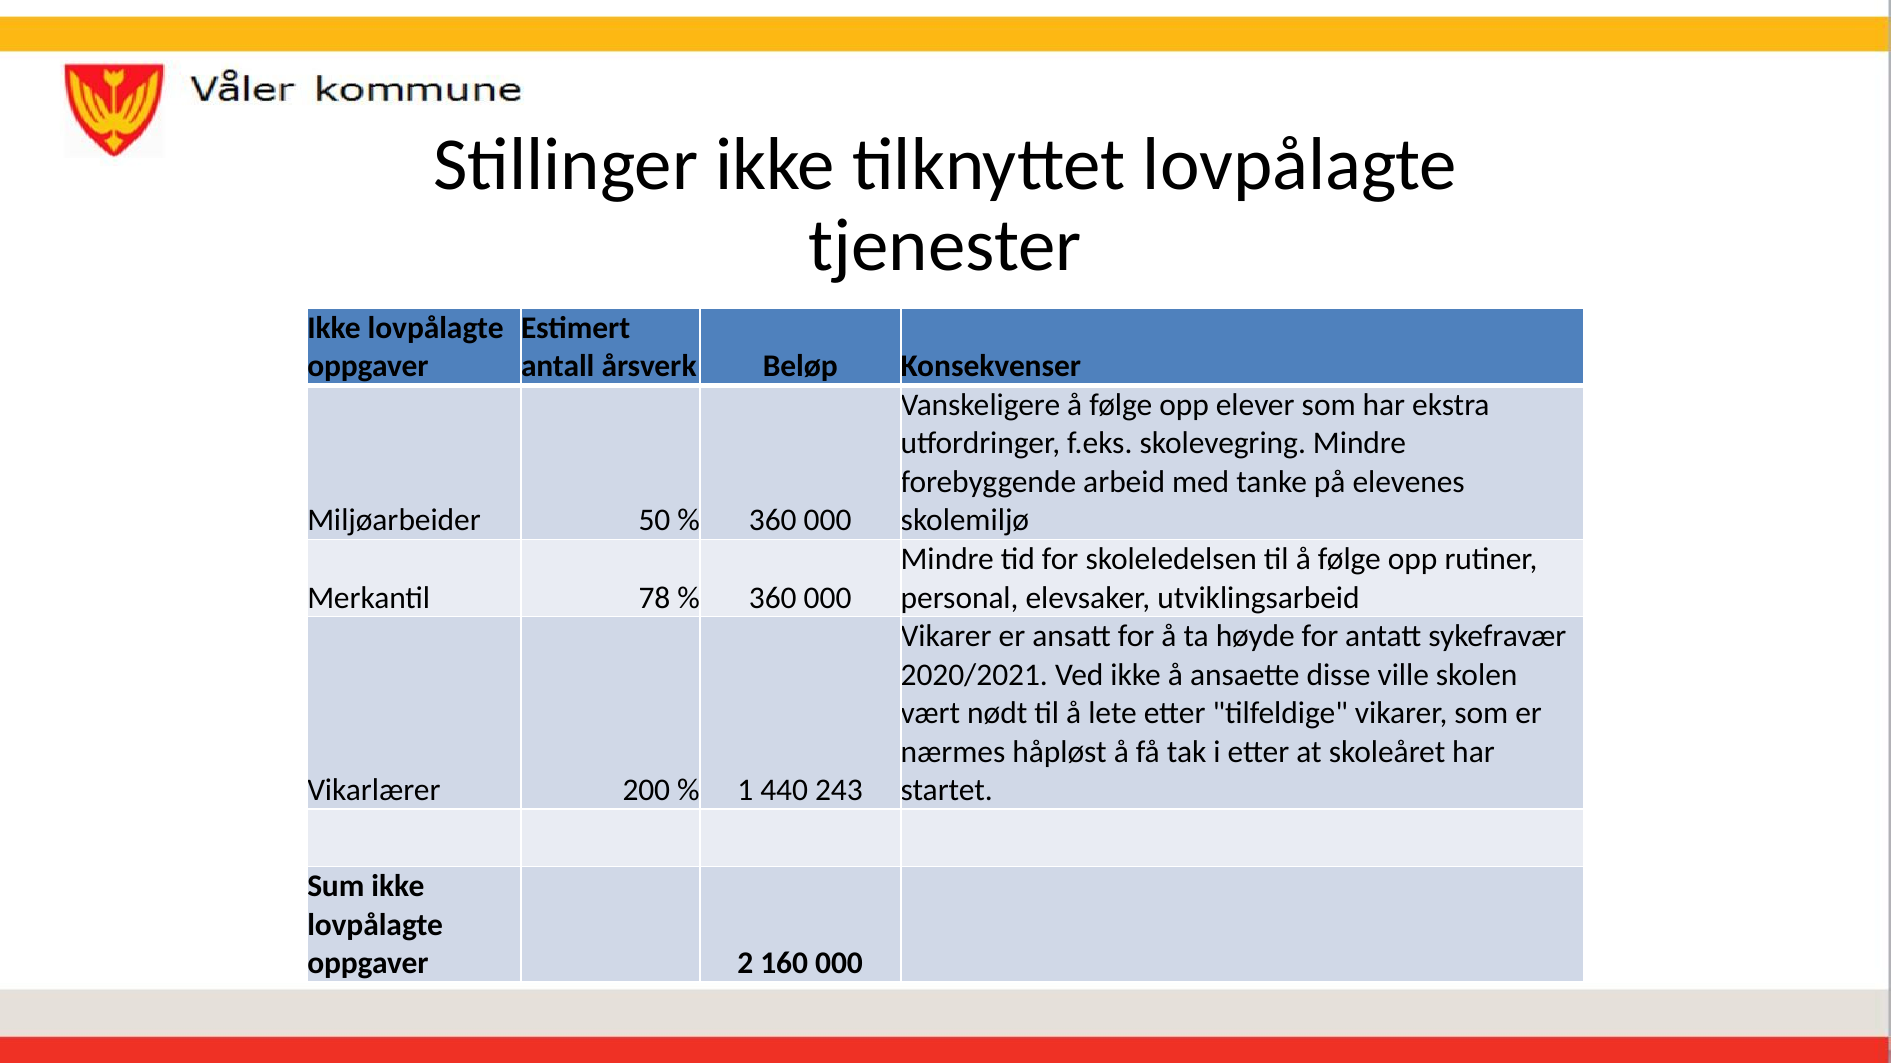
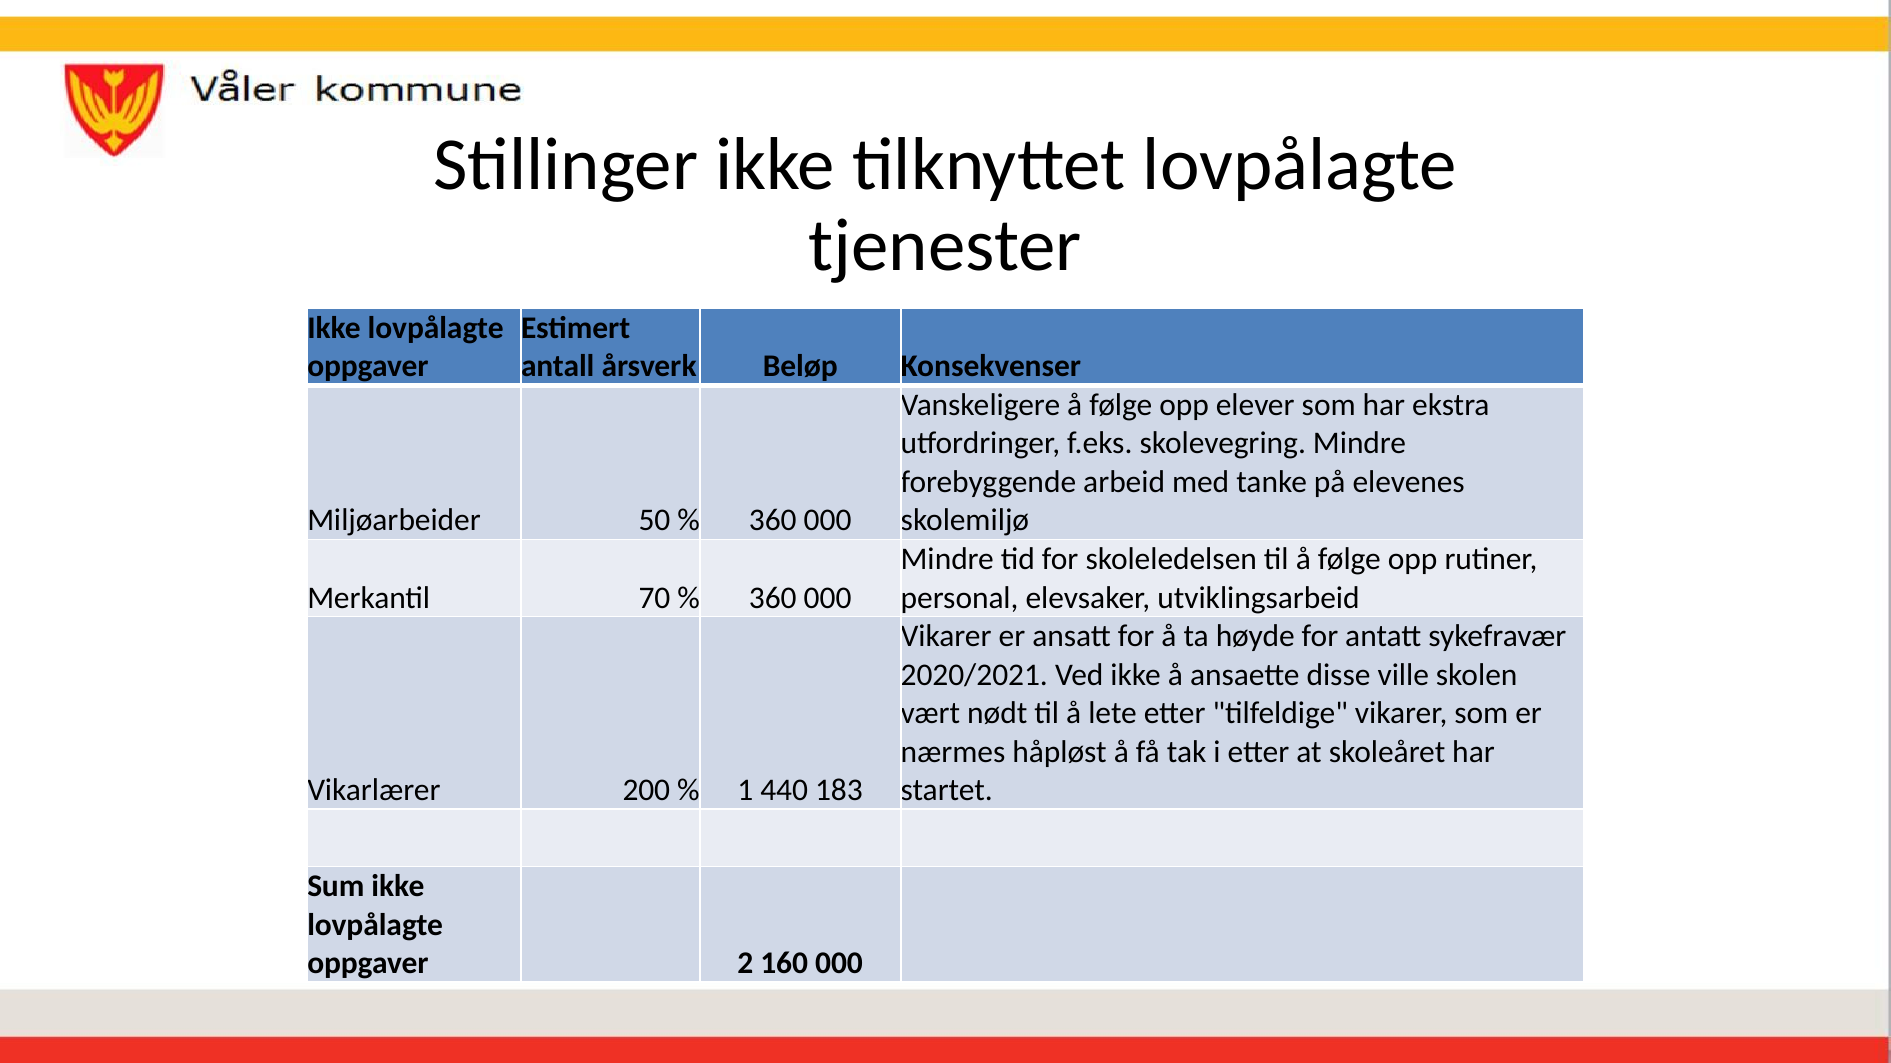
78: 78 -> 70 (655, 598)
243: 243 -> 183 (839, 791)
